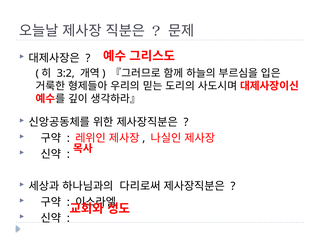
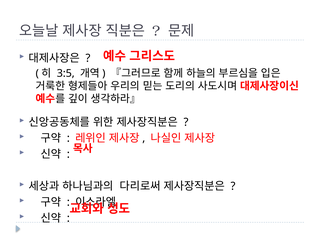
3:2: 3:2 -> 3:5 (66, 73)
